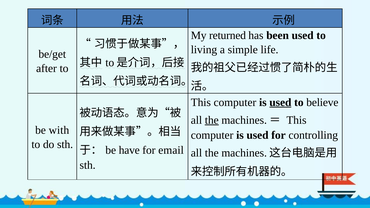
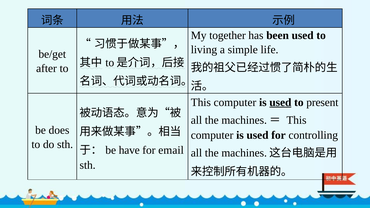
returned: returned -> together (227, 36)
believe: believe -> present (322, 102)
the underline: present -> none (212, 120)
with: with -> does (59, 130)
